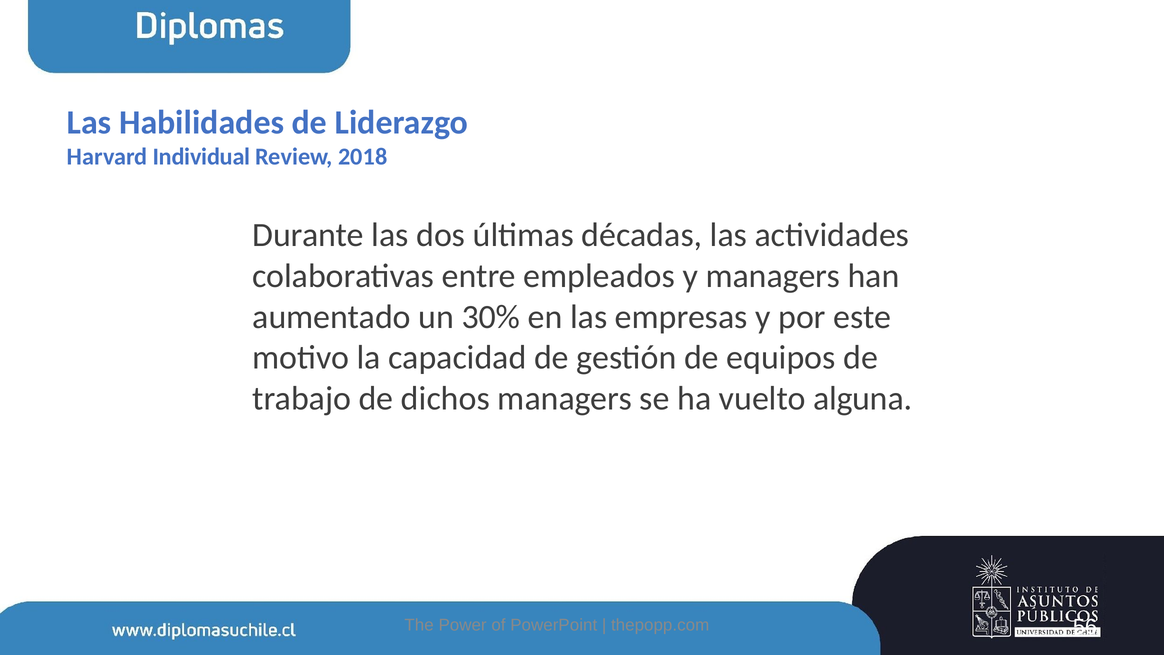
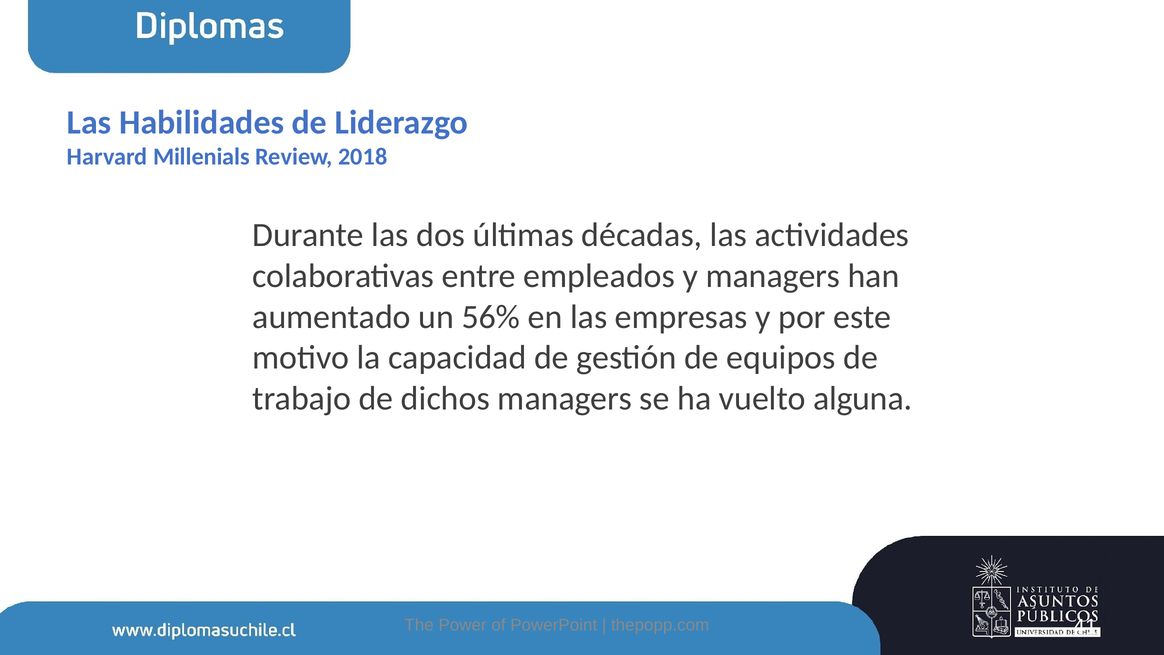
Individual: Individual -> Millenials (201, 157)
30%: 30% -> 56% (491, 317)
56: 56 -> 41 (1085, 627)
